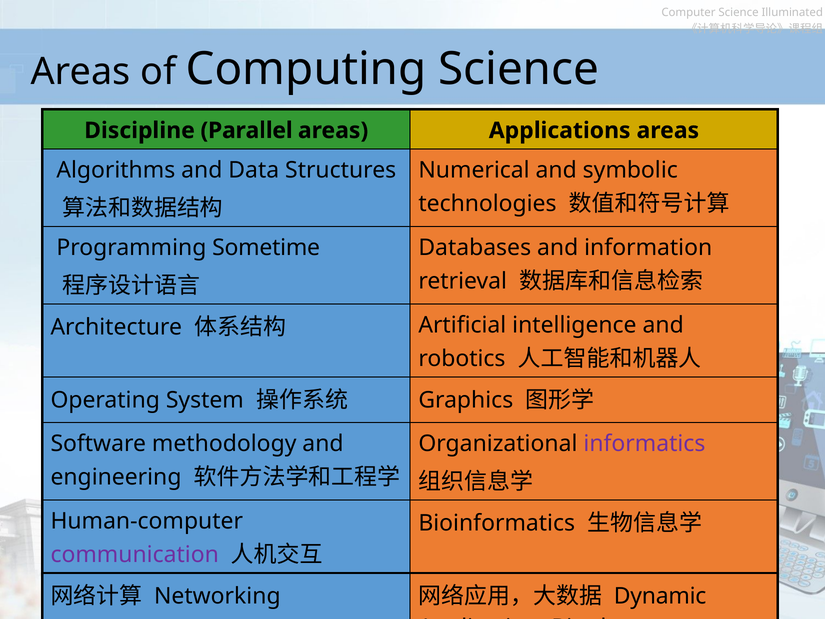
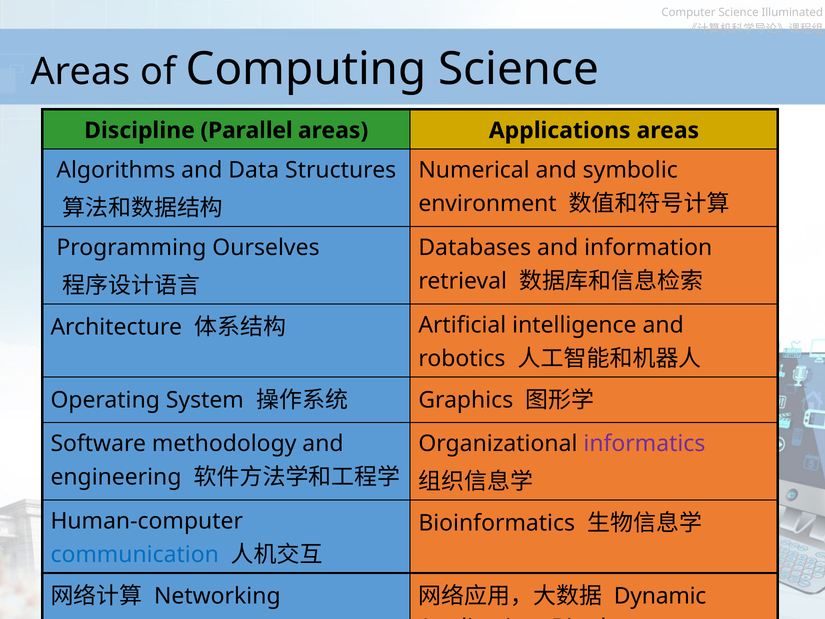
technologies: technologies -> environment (488, 203)
Sometime: Sometime -> Ourselves (266, 248)
communication colour: purple -> blue (135, 554)
